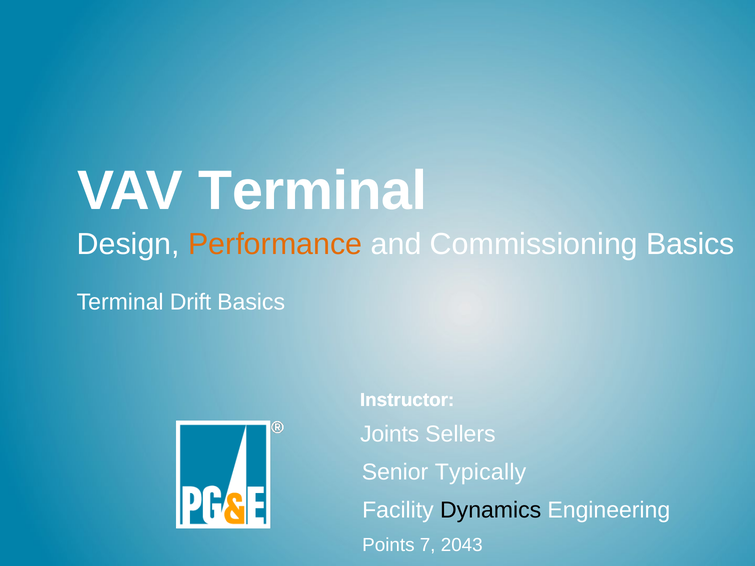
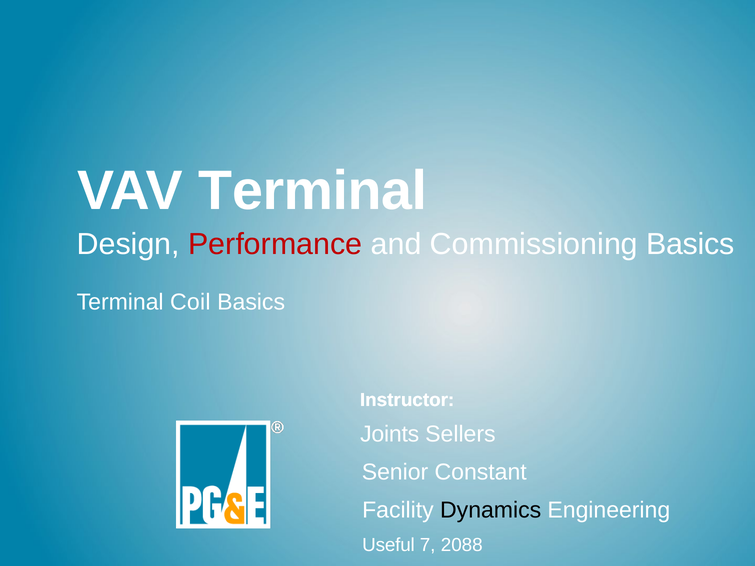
Performance colour: orange -> red (275, 244)
Drift: Drift -> Coil (190, 302)
Typically: Typically -> Constant (481, 472)
Points: Points -> Useful (389, 545)
2043: 2043 -> 2088 (462, 545)
